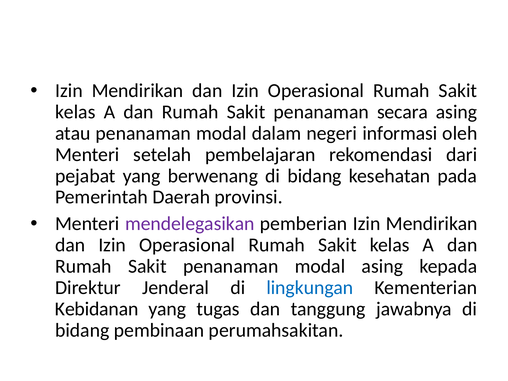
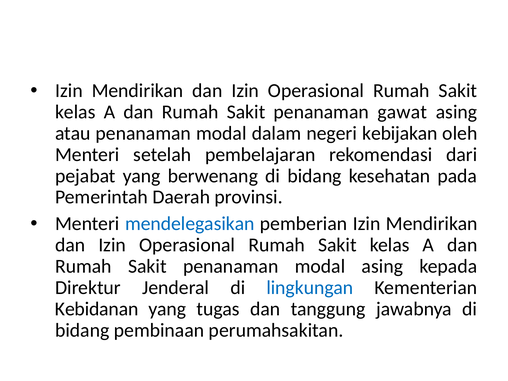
secara: secara -> gawat (402, 112)
informasi: informasi -> kebijakan (400, 133)
mendelegasikan colour: purple -> blue (190, 224)
